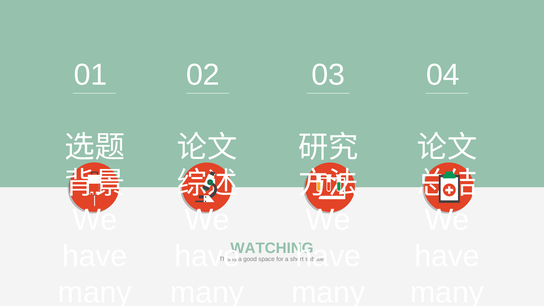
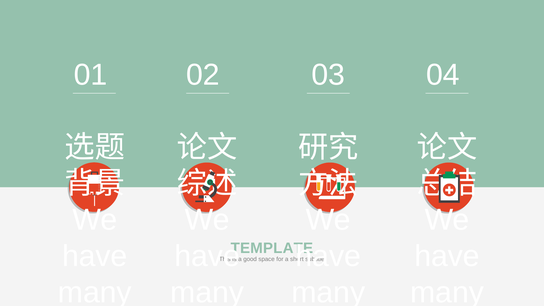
WATCHING: WATCHING -> TEMPLATE (272, 248)
